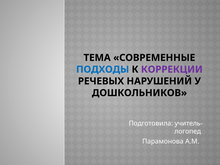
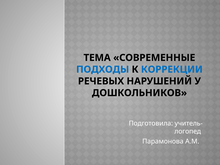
КОРРЕКЦИИ colour: purple -> blue (172, 69)
